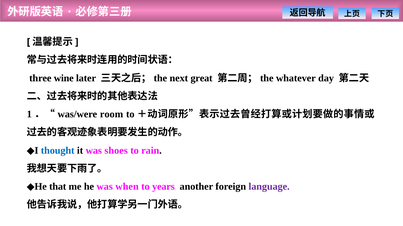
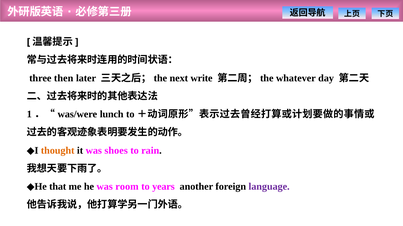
wine: wine -> then (64, 78)
great: great -> write (202, 78)
room: room -> lunch (112, 115)
thought colour: blue -> orange (58, 151)
when: when -> room (127, 187)
